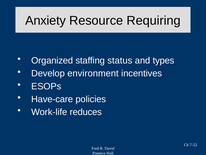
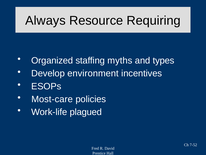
Anxiety: Anxiety -> Always (45, 21)
status: status -> myths (120, 60)
Have-care: Have-care -> Most-care (52, 99)
reduces: reduces -> plagued (86, 112)
